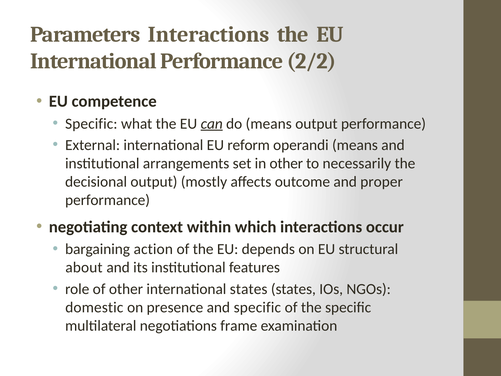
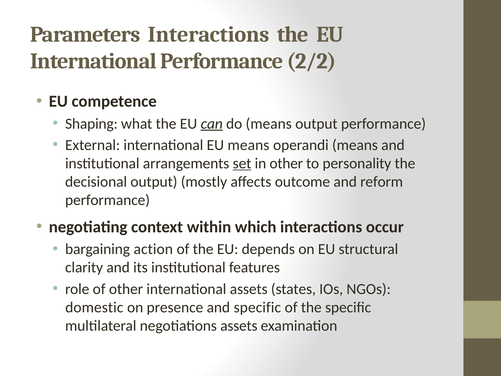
Specific: Specific -> Shaping (91, 124)
EU reform: reform -> means (248, 145)
set underline: none -> present (242, 163)
necessarily: necessarily -> personality (357, 163)
proper: proper -> reform (382, 182)
about: about -> clarity (84, 267)
international states: states -> assets (249, 289)
negotiations frame: frame -> assets (239, 326)
